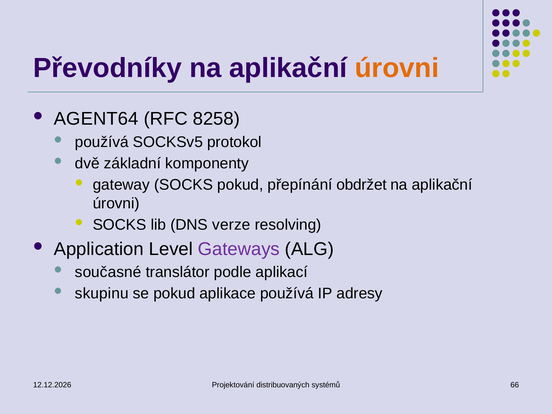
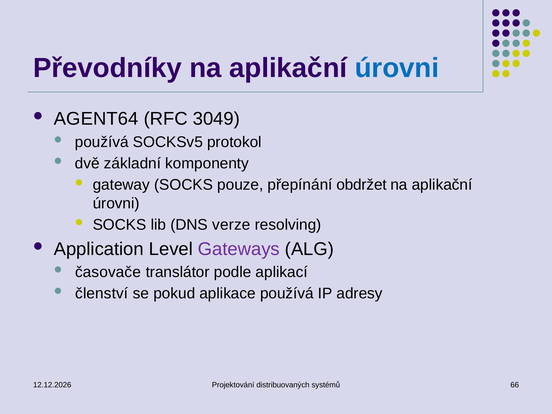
úrovni colour: orange -> blue (397, 68)
8258: 8258 -> 3049 (216, 119)
SOCKS pokud: pokud -> pouze (240, 185)
současné: současné -> časovače (108, 272)
skupinu: skupinu -> členství (102, 293)
